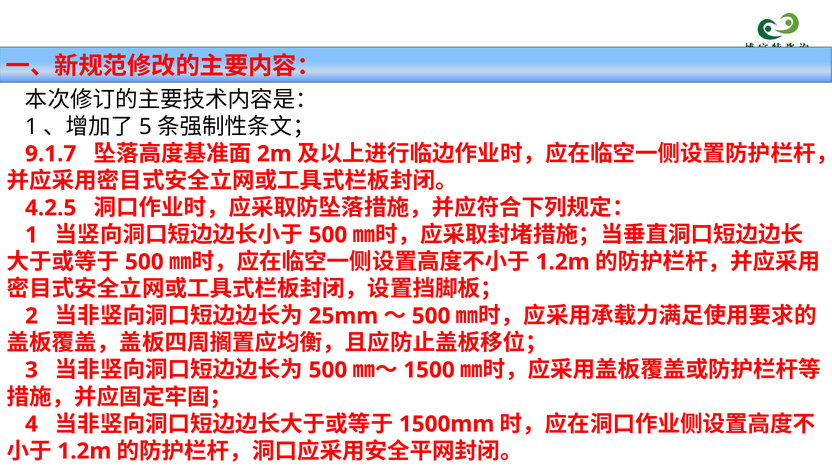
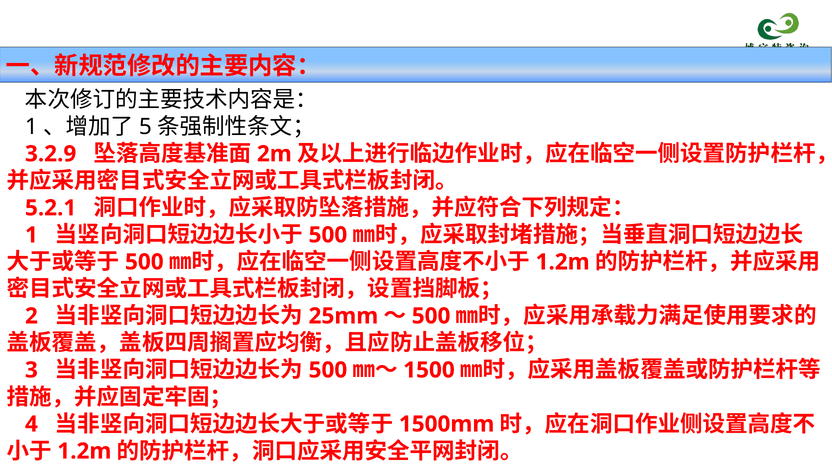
9.1.7: 9.1.7 -> 3.2.9 (51, 154)
4.2.5: 4.2.5 -> 5.2.1 (51, 208)
